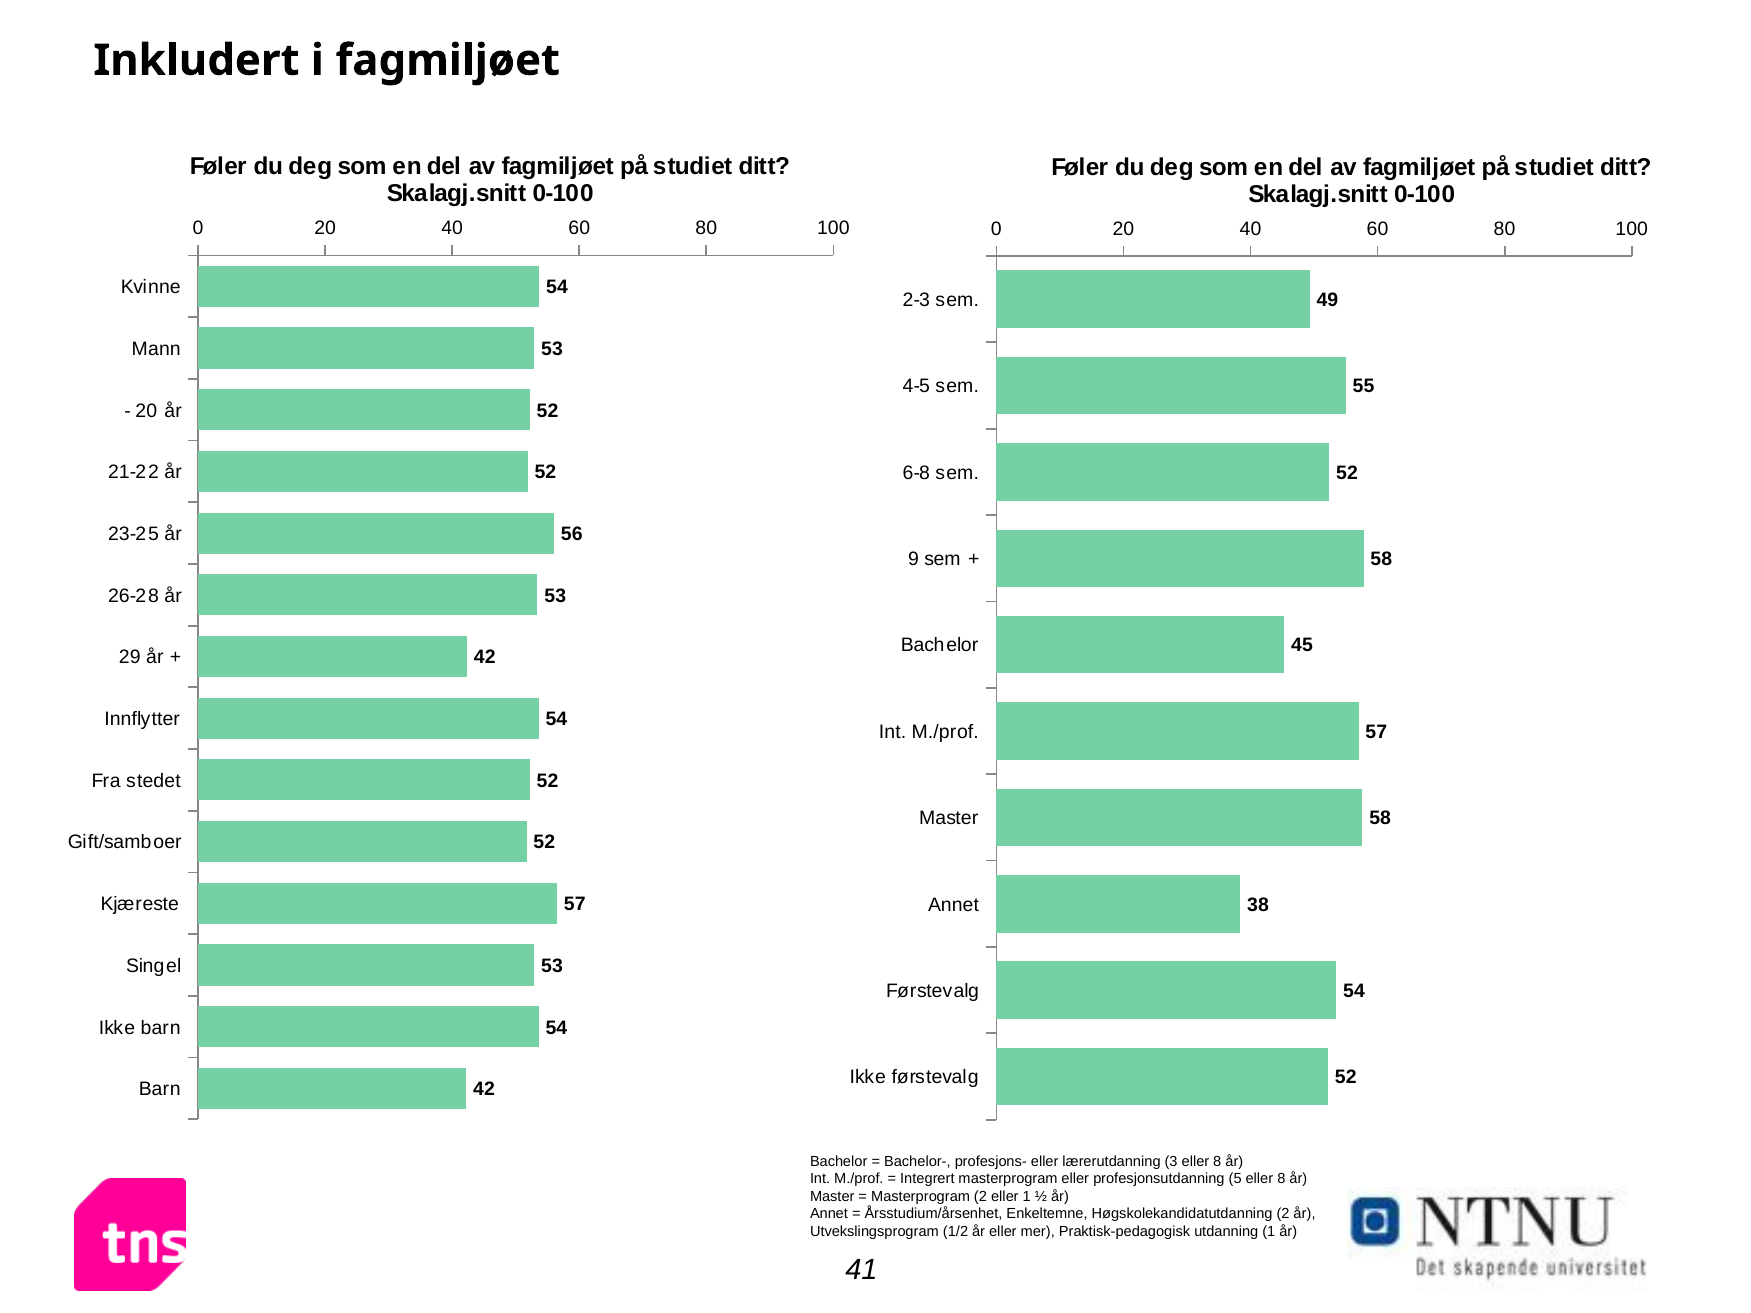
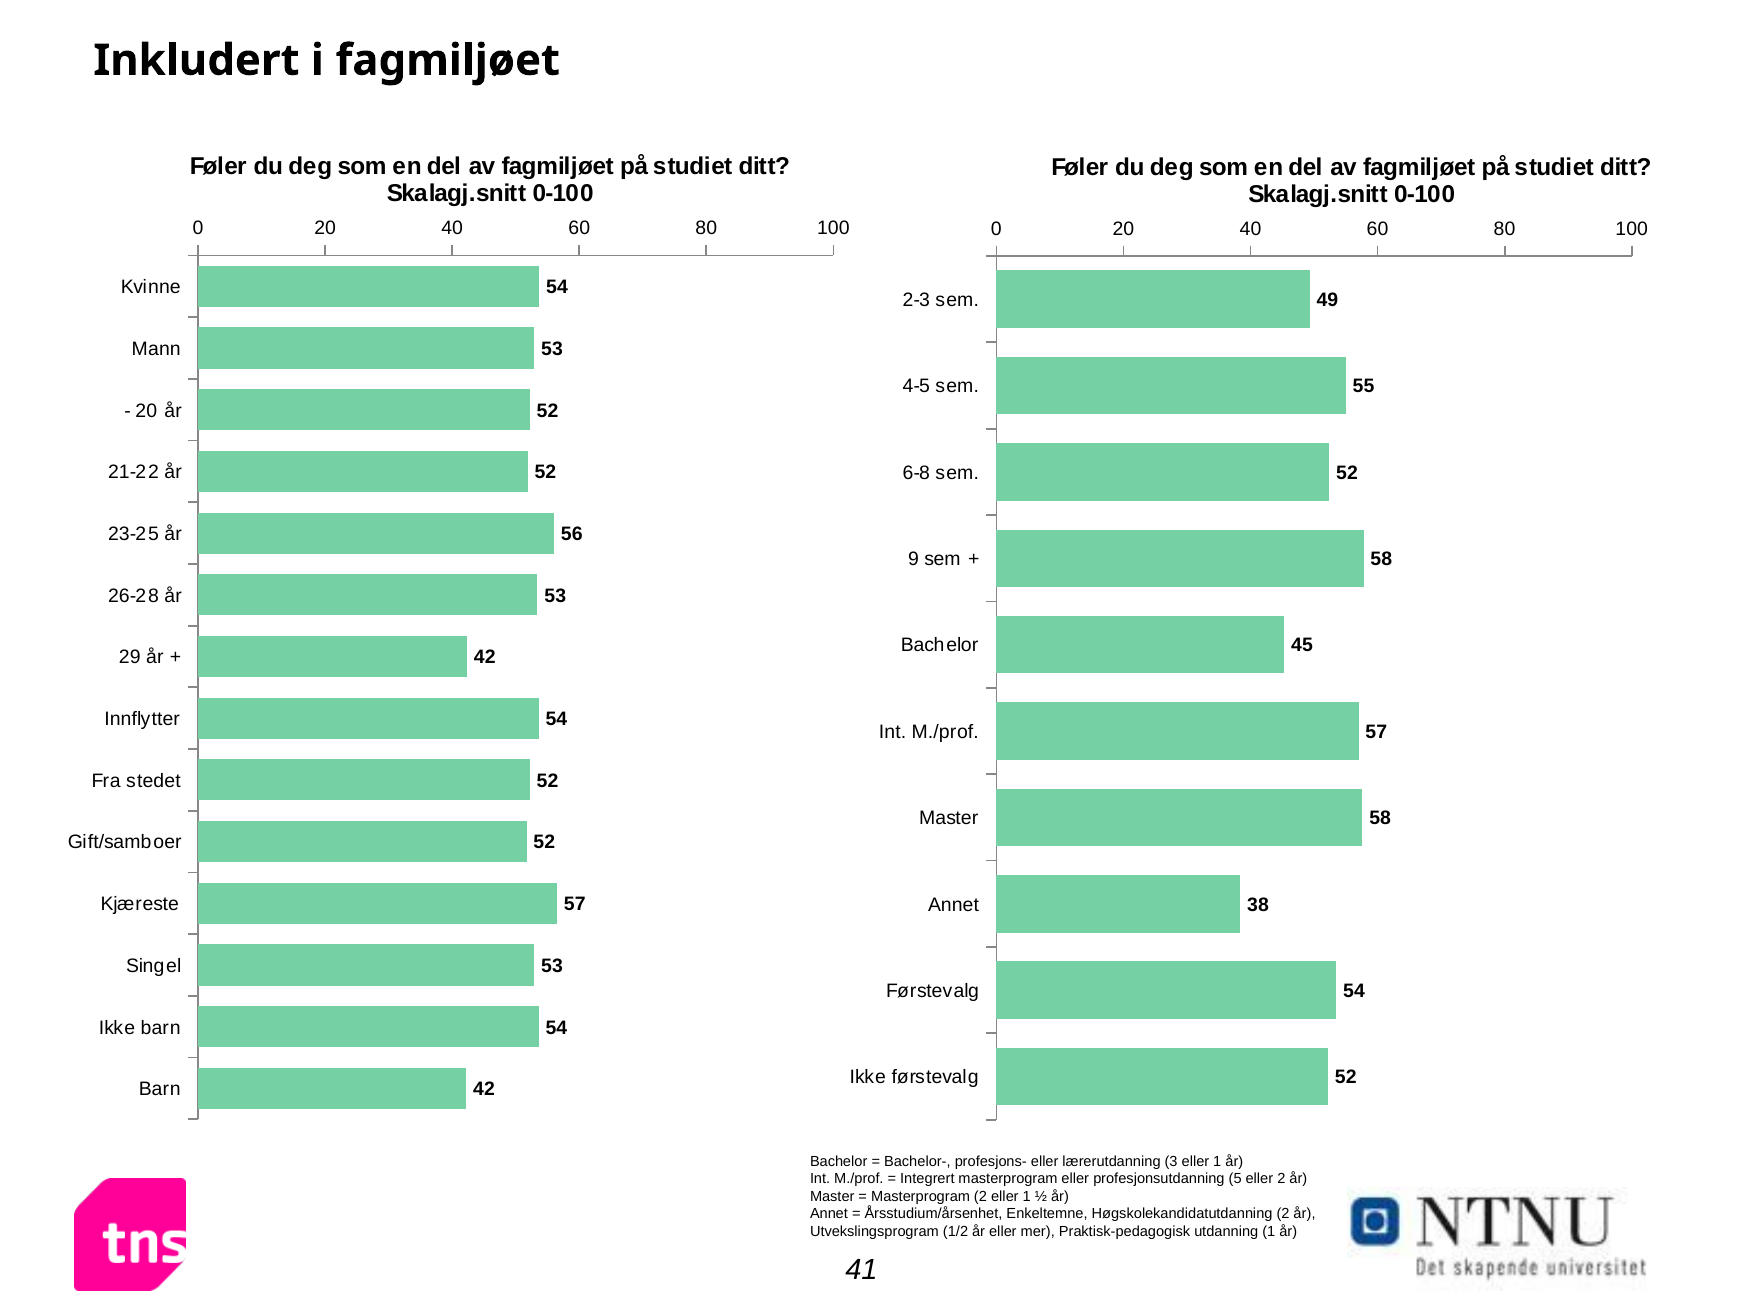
3 eller 8: 8 -> 1 (1217, 1162)
5 eller 8: 8 -> 2 (1281, 1179)
